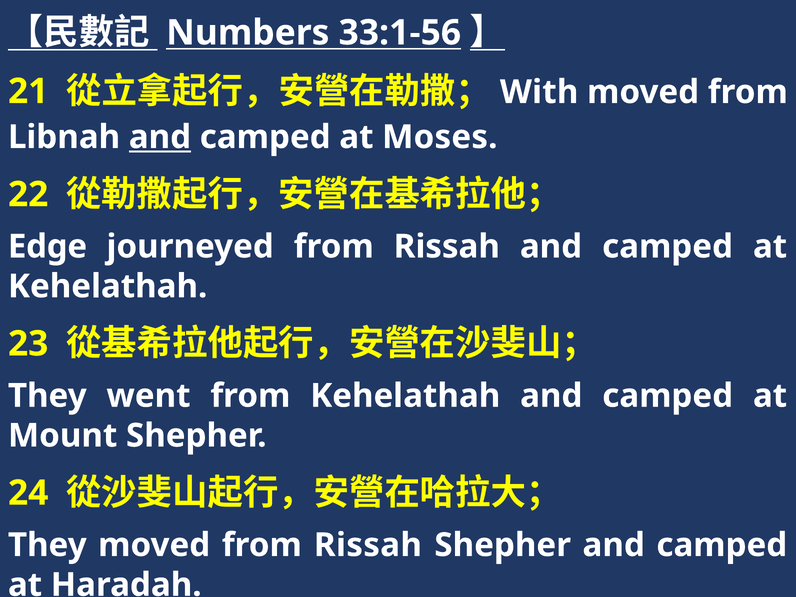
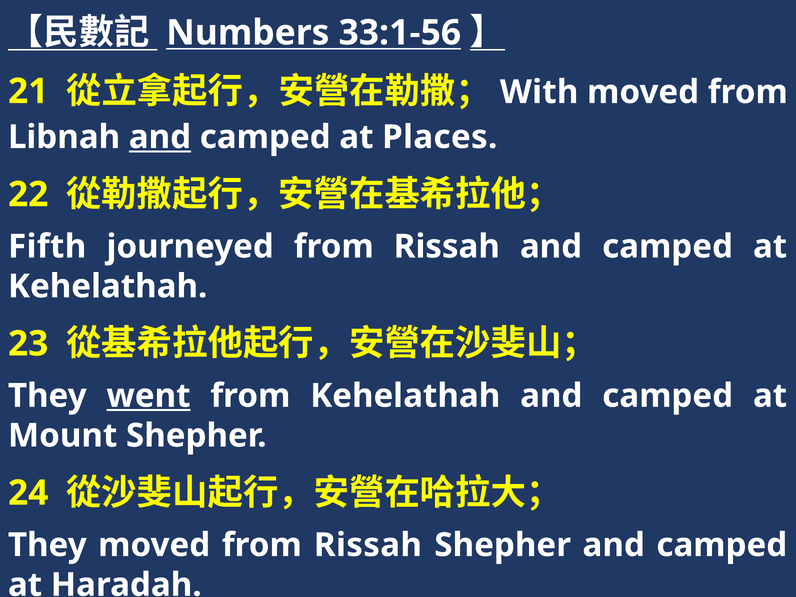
Moses: Moses -> Places (440, 137)
Edge: Edge -> Fifth (47, 247)
went underline: none -> present (148, 396)
